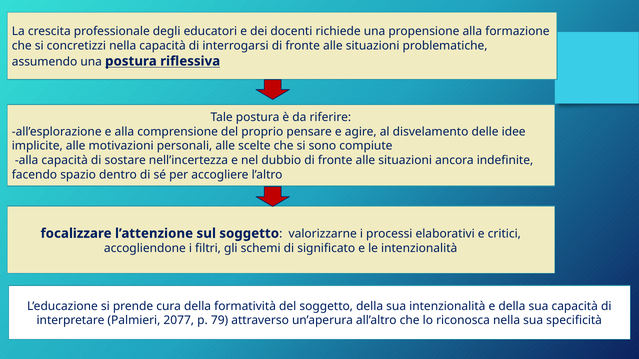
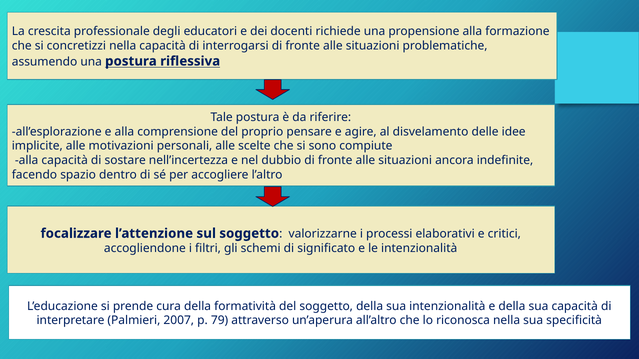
2077: 2077 -> 2007 (179, 321)
